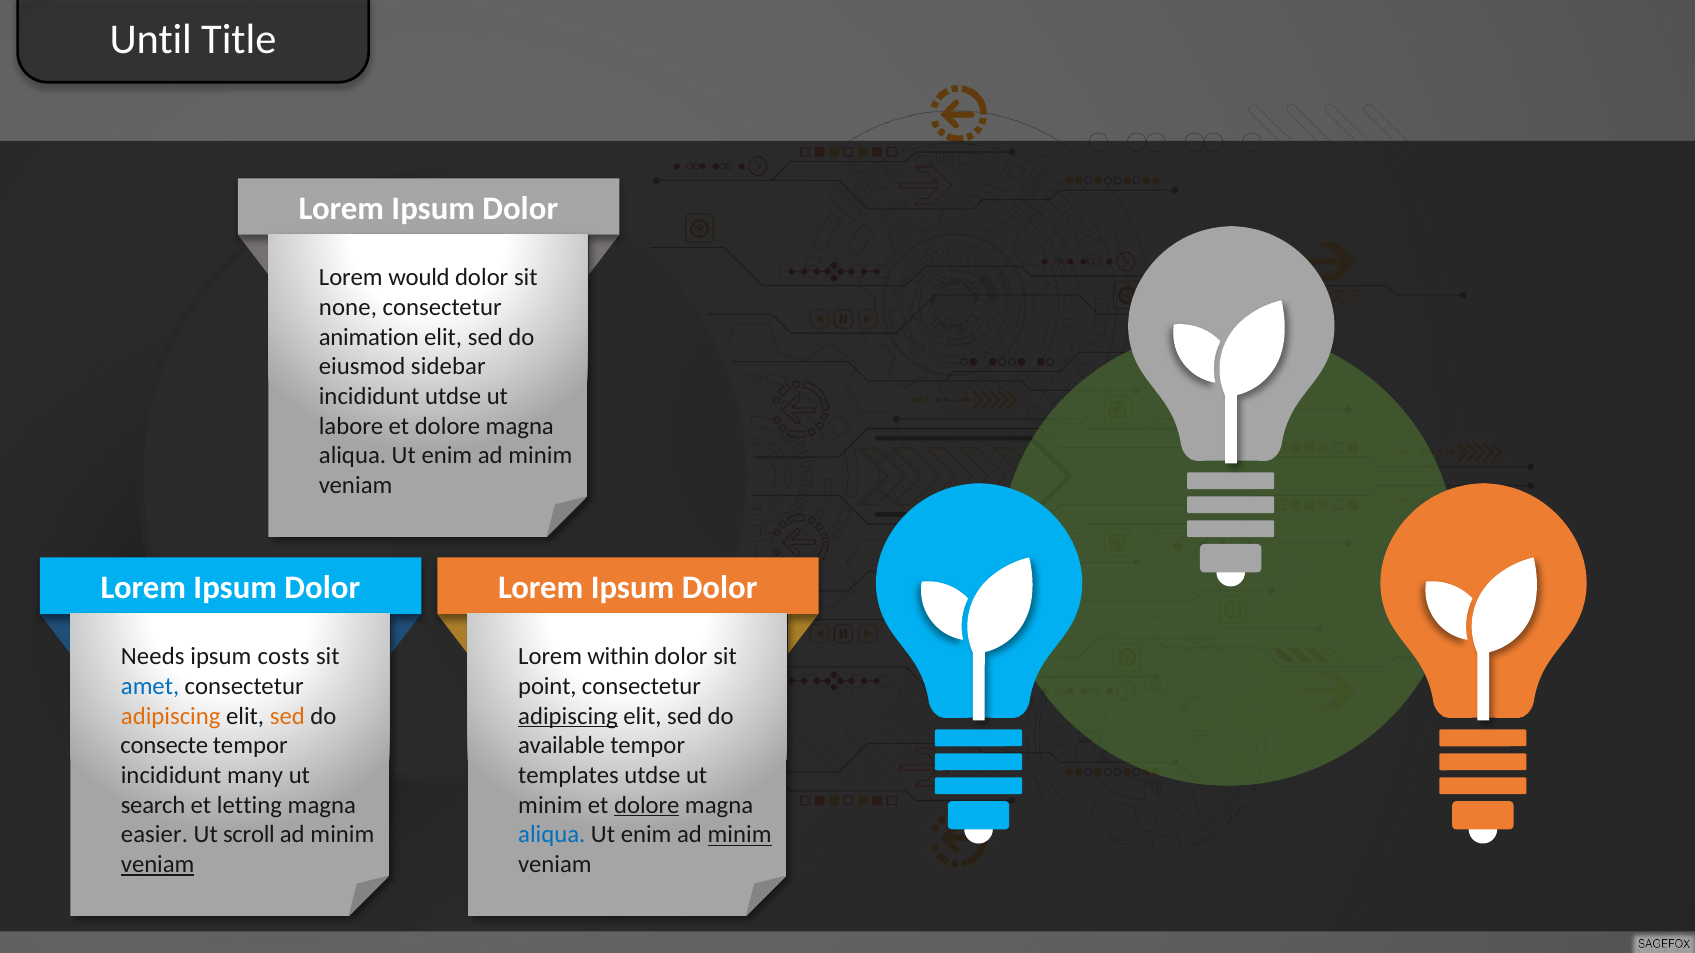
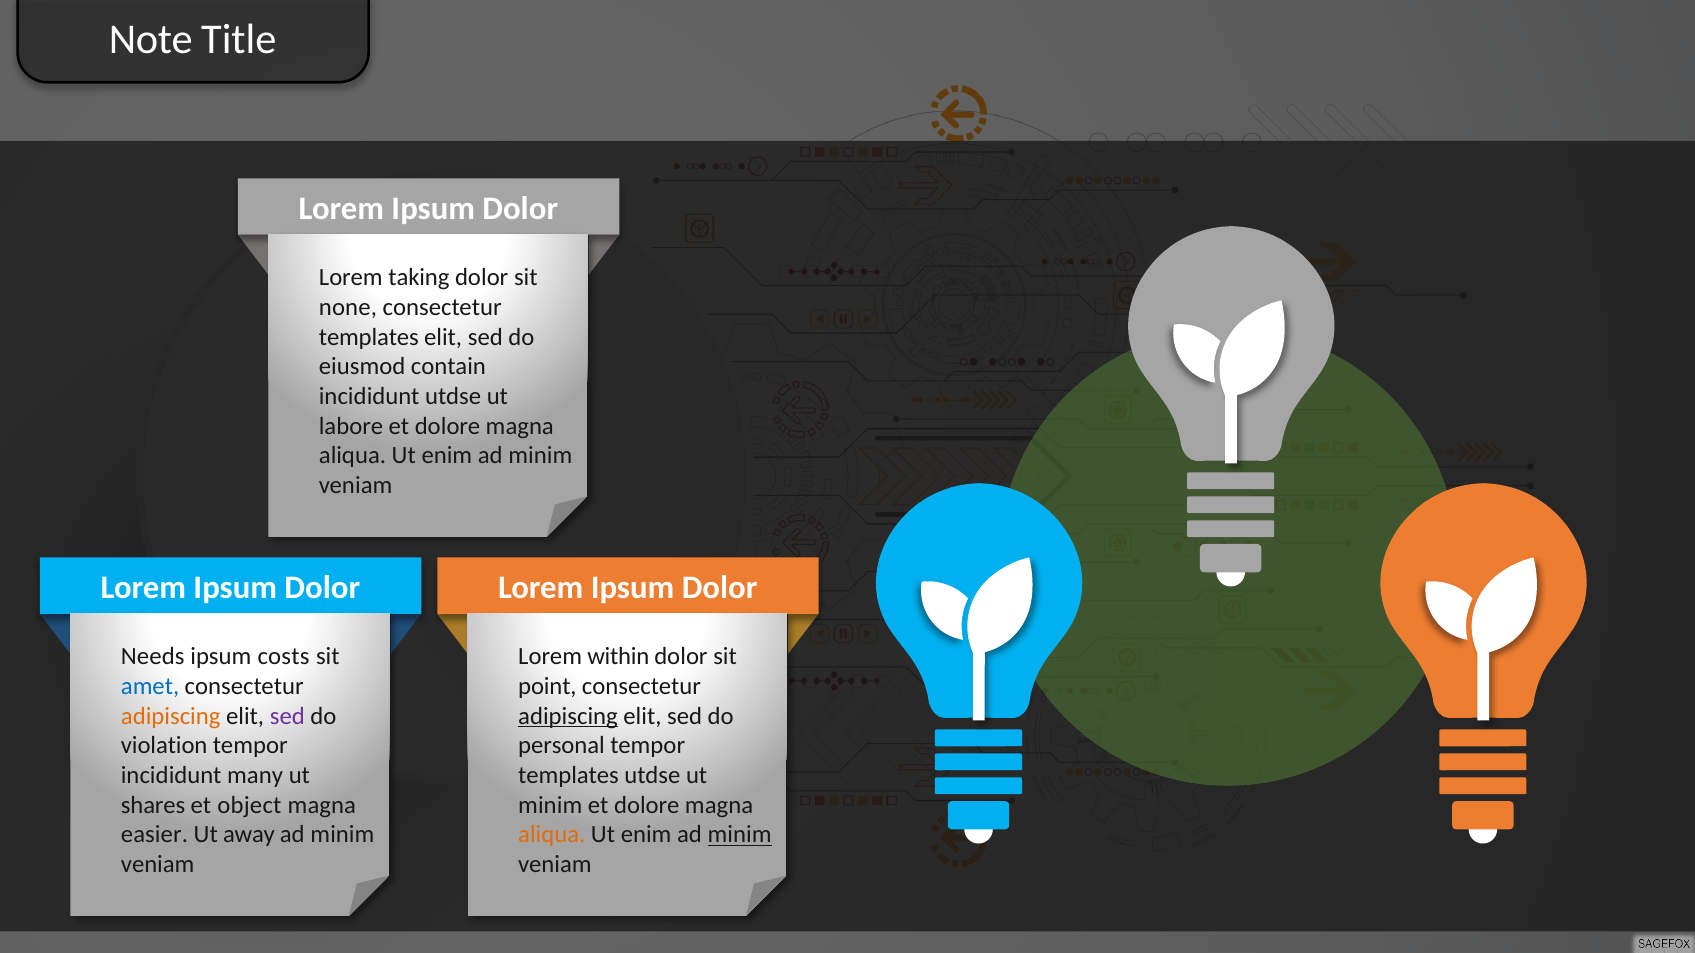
Until: Until -> Note (151, 40)
would: would -> taking (419, 278)
animation: animation -> templates (369, 337)
sidebar: sidebar -> contain (448, 367)
sed colour: orange -> purple (287, 716)
consecte: consecte -> violation (164, 746)
available: available -> personal (561, 746)
search: search -> shares (153, 805)
letting: letting -> object (249, 805)
dolore underline: present -> none (647, 805)
scroll: scroll -> away (249, 835)
aliqua colour: blue -> orange (552, 835)
veniam underline: present -> none (158, 865)
